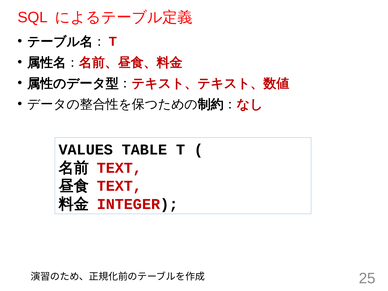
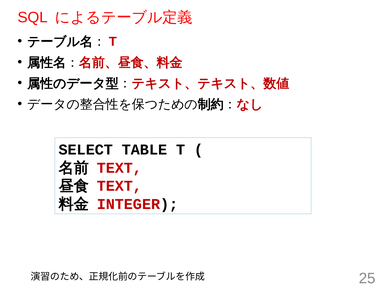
VALUES: VALUES -> SELECT (86, 150)
